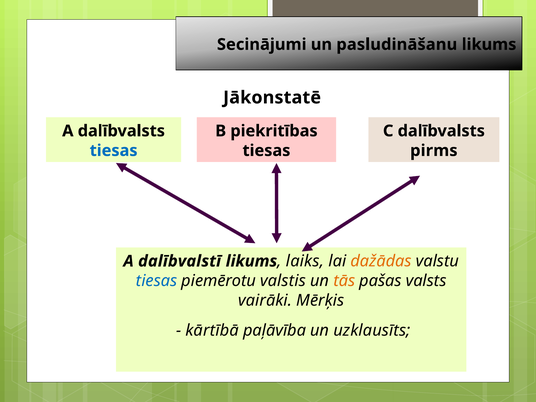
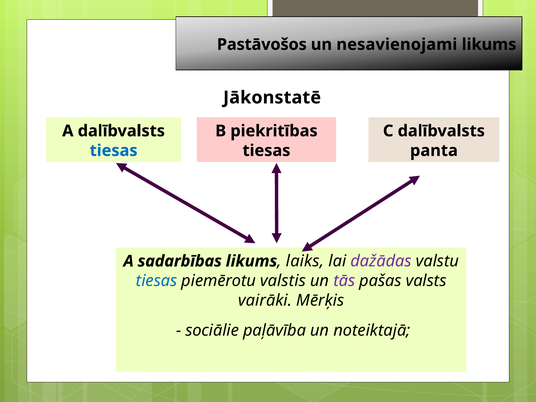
Secinājumi: Secinājumi -> Pastāvošos (262, 44)
pasludināšanu: pasludināšanu -> nesavienojami (397, 44)
pirms: pirms -> panta (434, 151)
dalībvalstī: dalībvalstī -> sadarbības (180, 261)
dažādas colour: orange -> purple (381, 261)
tās colour: orange -> purple (344, 281)
kārtībā: kārtībā -> sociālie (212, 330)
uzklausīts: uzklausīts -> noteiktajā (372, 330)
